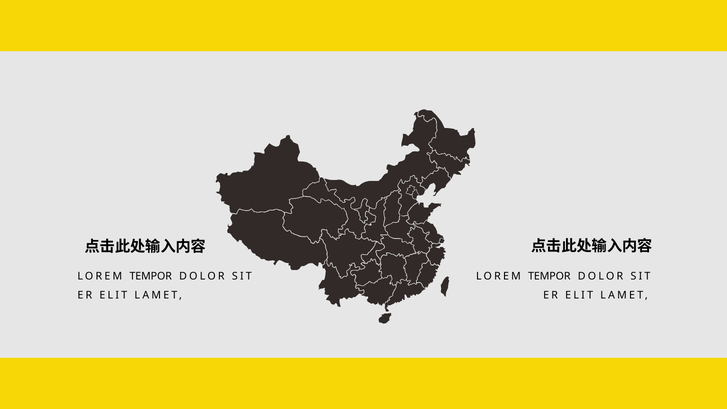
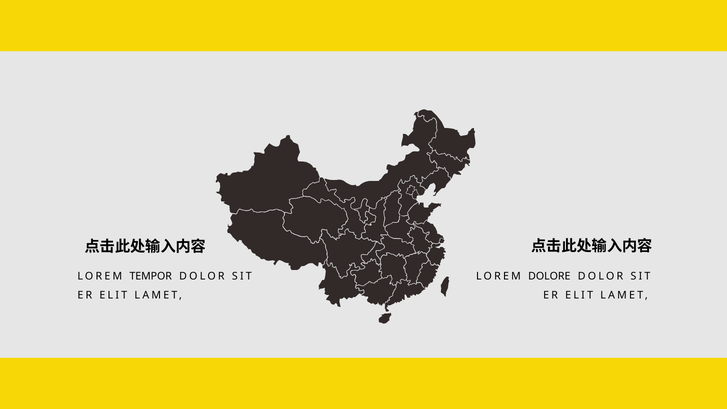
TEMPOR: TEMPOR -> DOLORE (549, 276)
